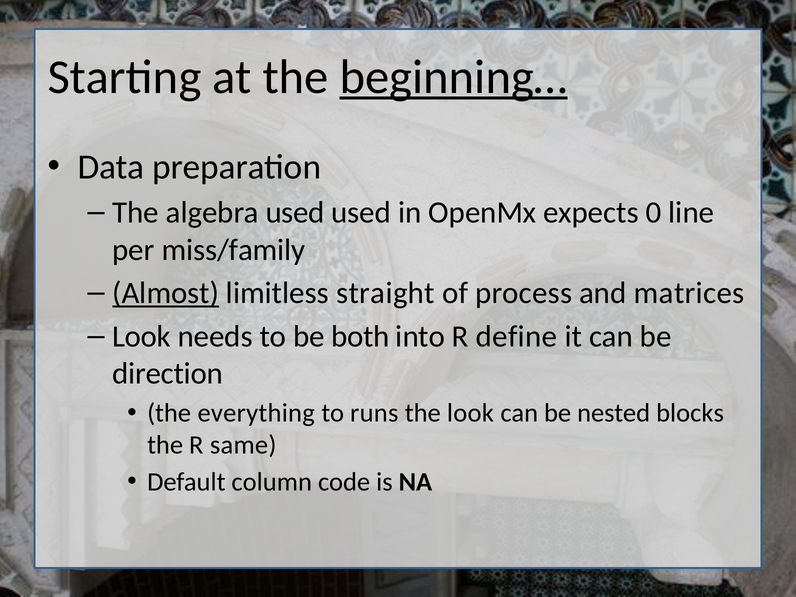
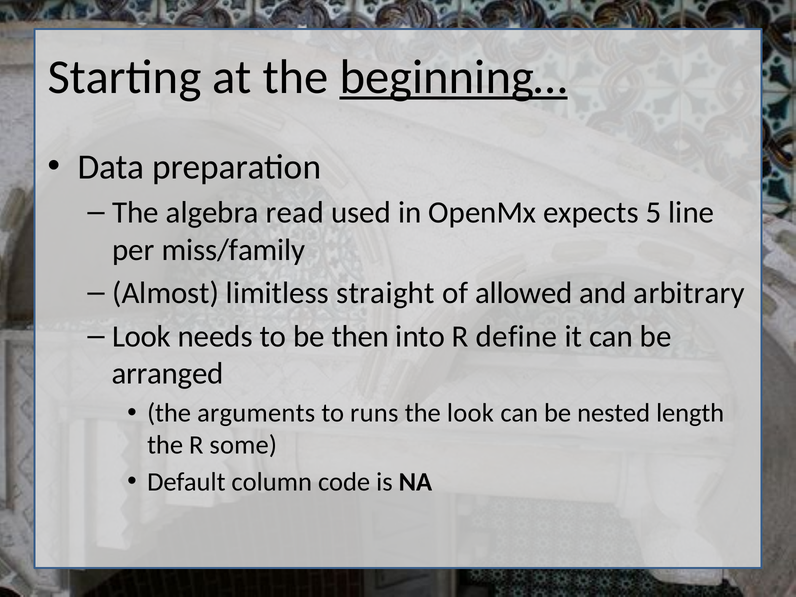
algebra used: used -> read (295, 213)
0: 0 -> 5 (654, 213)
Almost underline: present -> none (166, 293)
process: process -> allowed (524, 293)
matrices: matrices -> arbitrary (689, 293)
both: both -> then (360, 337)
direction: direction -> arranged (168, 374)
everything: everything -> arguments (256, 413)
blocks: blocks -> length (690, 413)
same: same -> some (243, 445)
